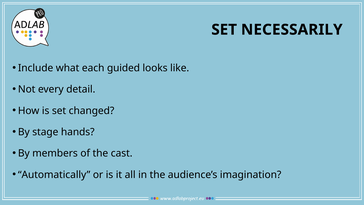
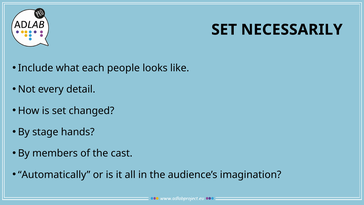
guided: guided -> people (123, 68)
